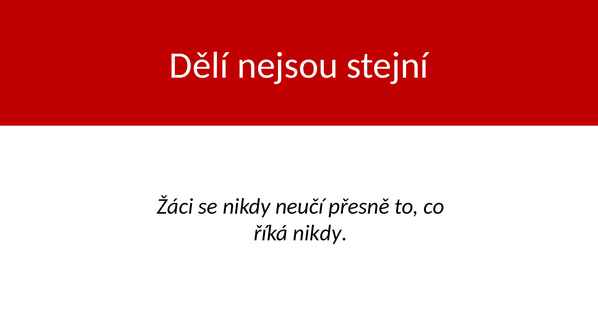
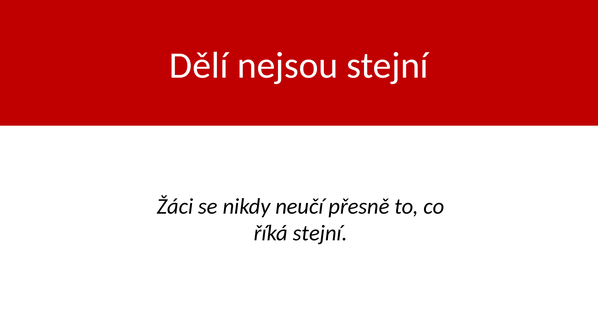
říká nikdy: nikdy -> stejní (320, 233)
